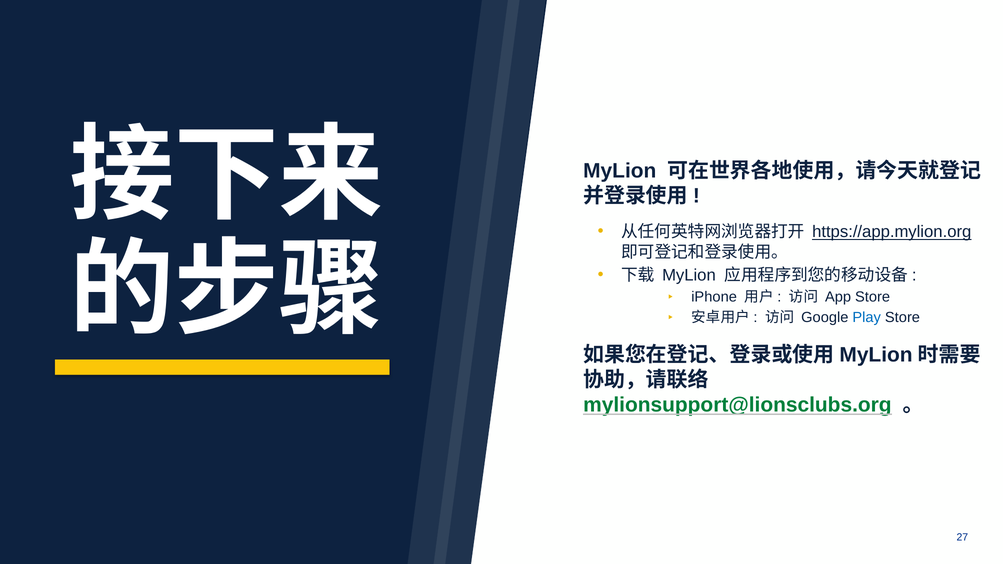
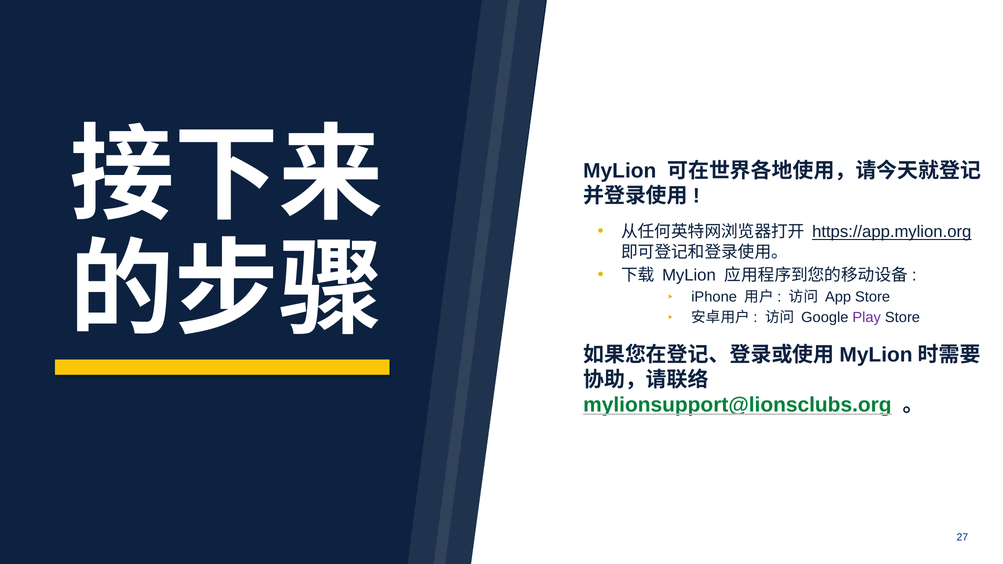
Play colour: blue -> purple (867, 318)
